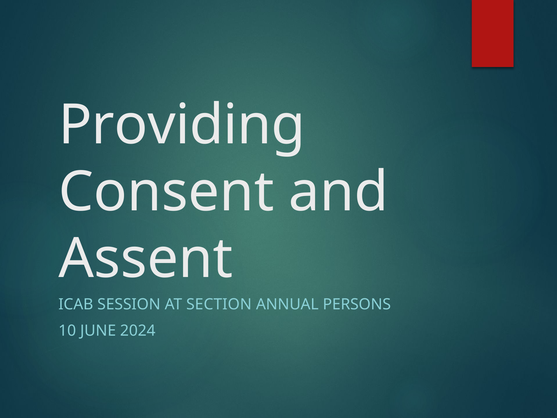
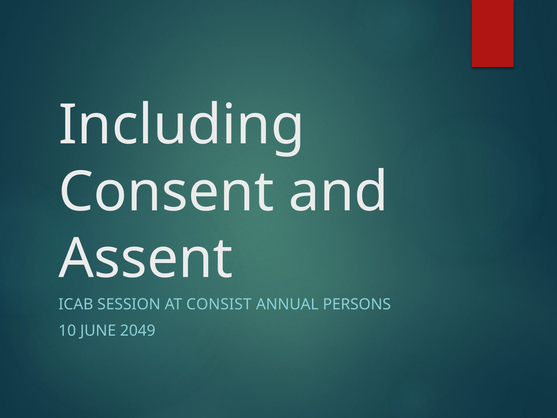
Providing: Providing -> Including (182, 125)
SECTION: SECTION -> CONSIST (219, 304)
2024: 2024 -> 2049 (138, 330)
